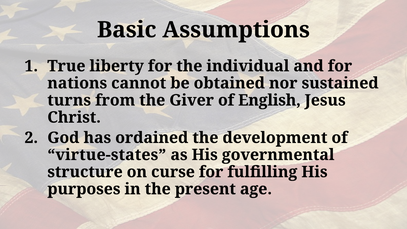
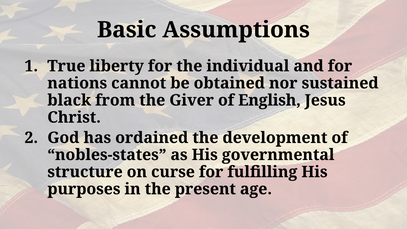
turns: turns -> black (69, 100)
virtue-states: virtue-states -> nobles-states (107, 155)
